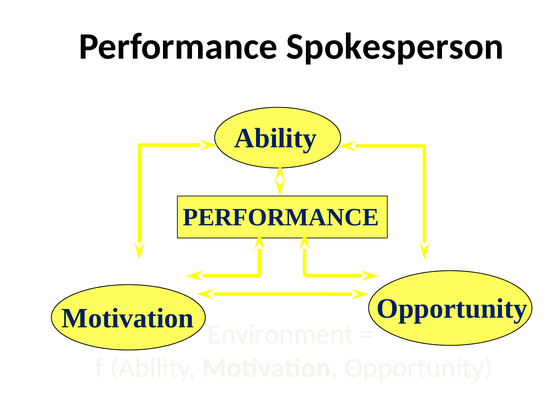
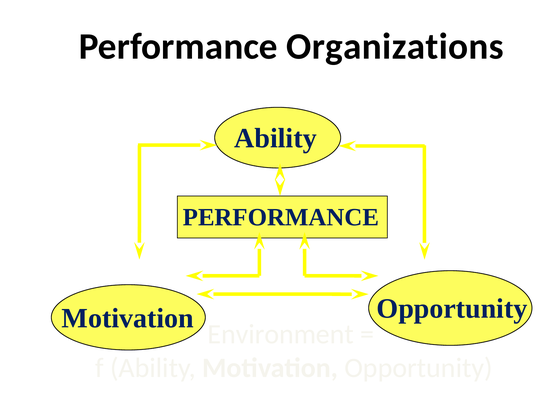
Spokesperson: Spokesperson -> Organizations (395, 47)
